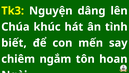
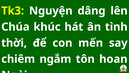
biết: biết -> thời (14, 43)
